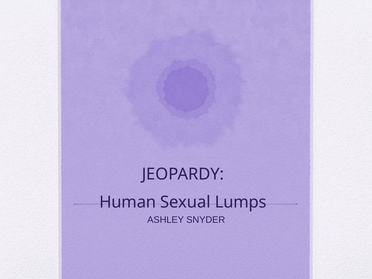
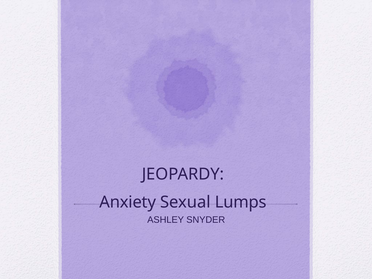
Human: Human -> Anxiety (128, 202)
